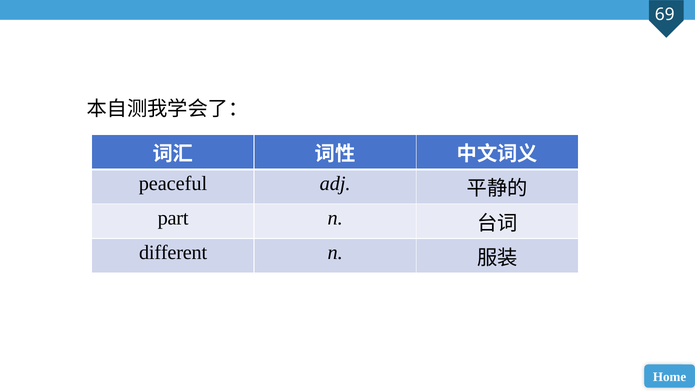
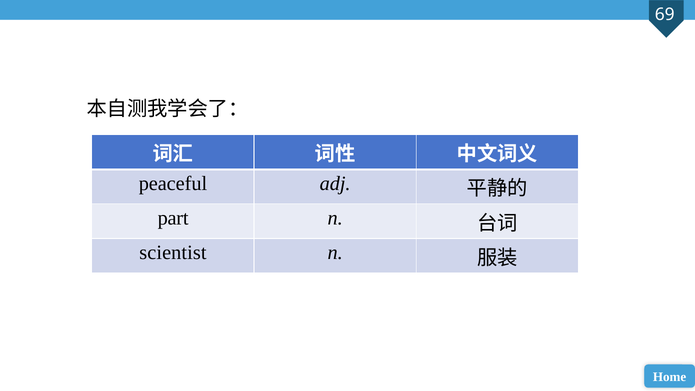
different: different -> scientist (173, 252)
